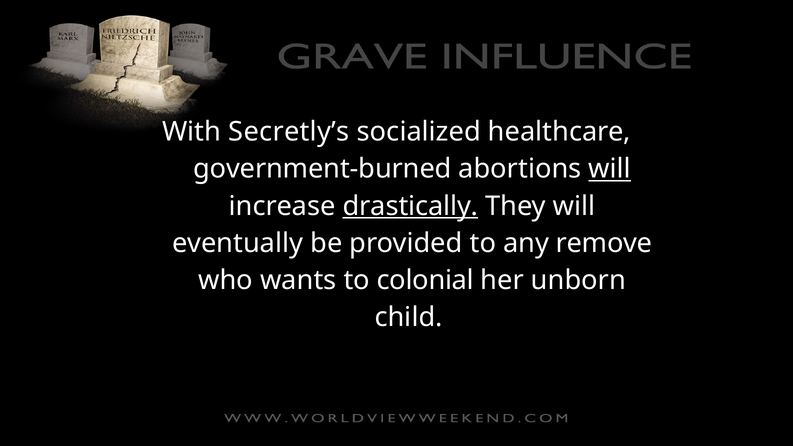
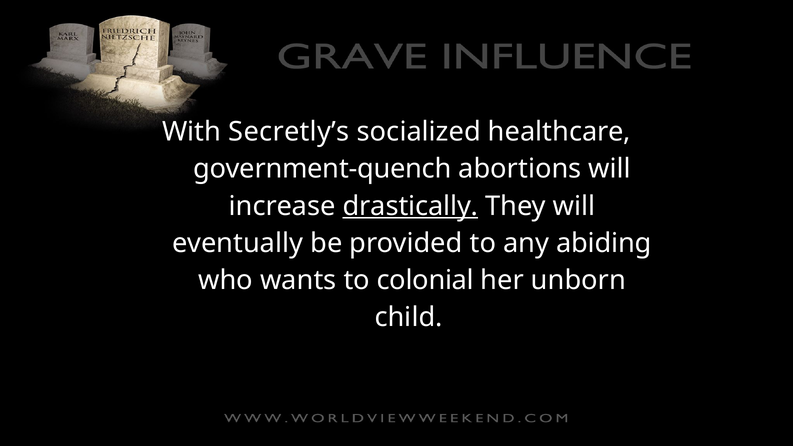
government-burned: government-burned -> government-quench (322, 169)
will underline: present -> none (610, 169)
remove: remove -> abiding (604, 243)
